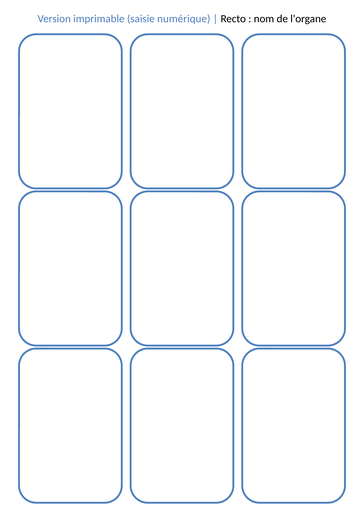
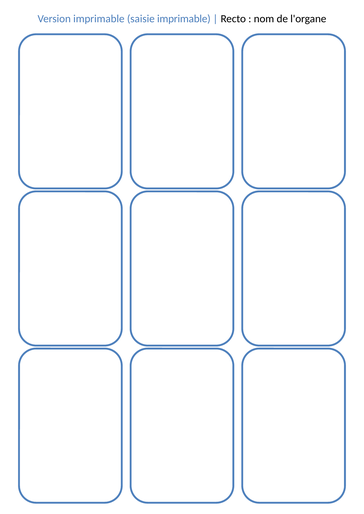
saisie numérique: numérique -> imprimable (184, 19)
